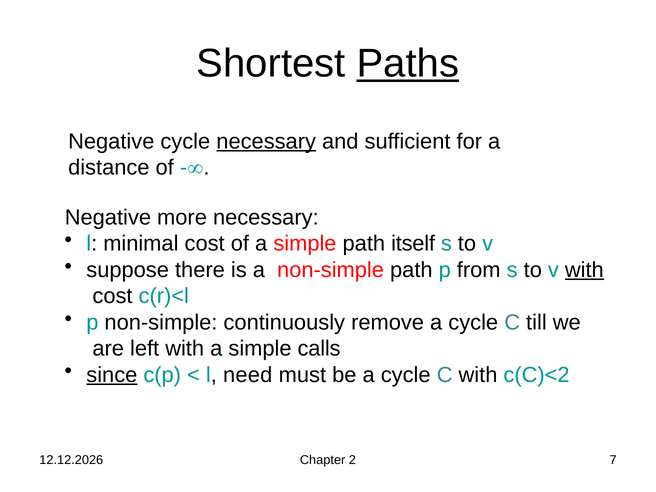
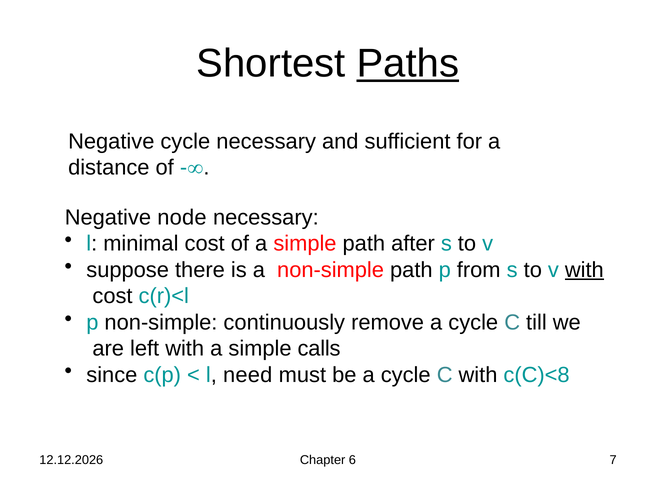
necessary underline: present -> none (266, 141)
more: more -> node (182, 217)
itself: itself -> after (413, 244)
since underline: present -> none (112, 375)
c(C)<2: c(C)<2 -> c(C)<8 (537, 375)
2: 2 -> 6 (352, 460)
